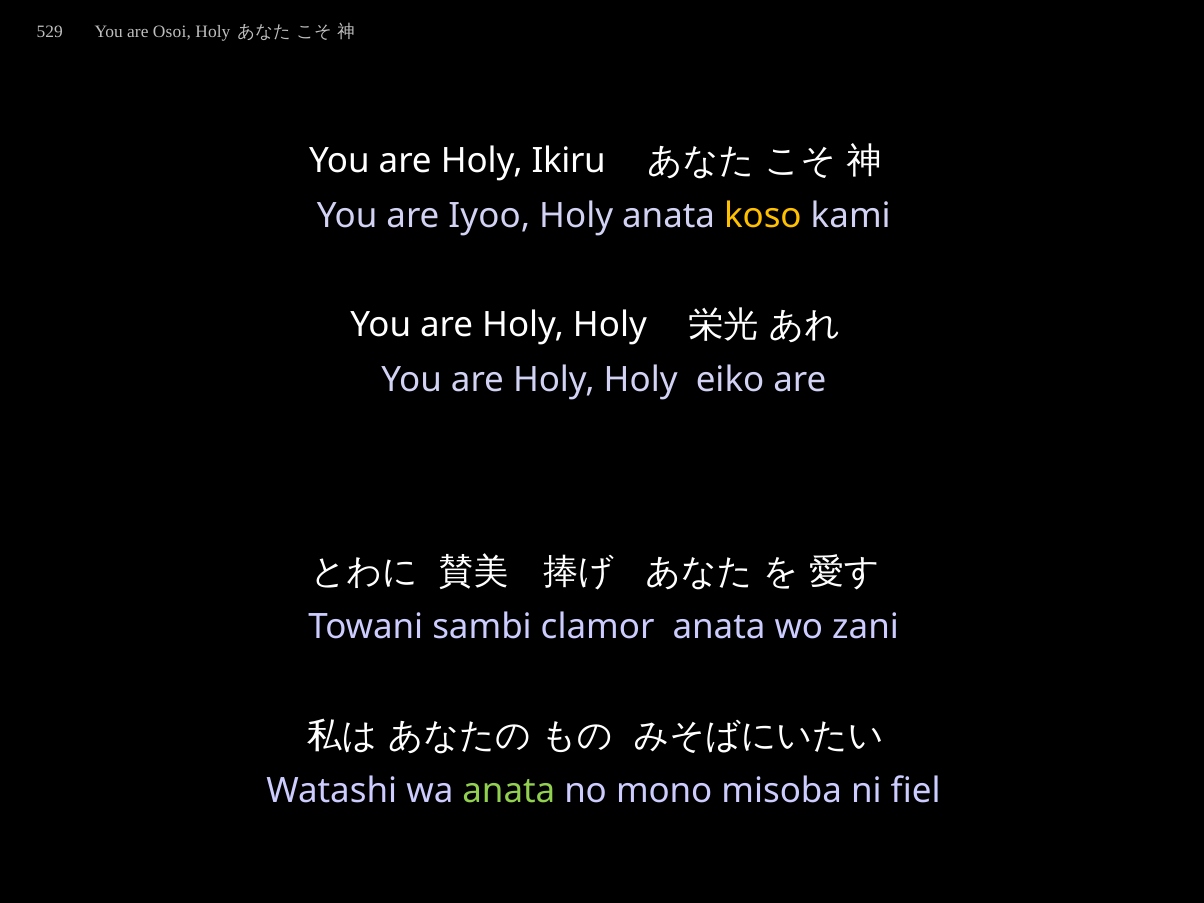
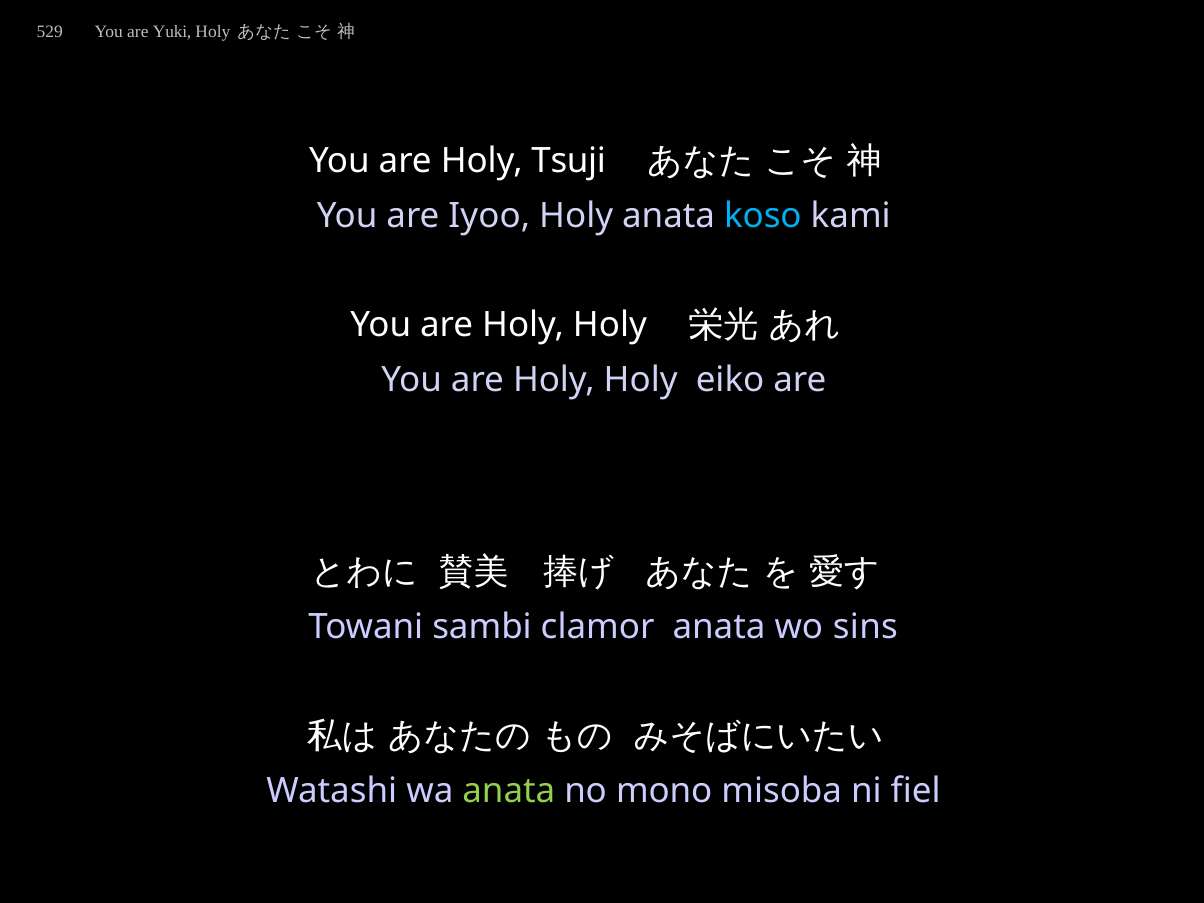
Osoi: Osoi -> Yuki (172, 32)
Ikiru: Ikiru -> Tsuji (569, 161)
koso colour: yellow -> light blue (763, 216)
zani: zani -> sins (865, 627)
